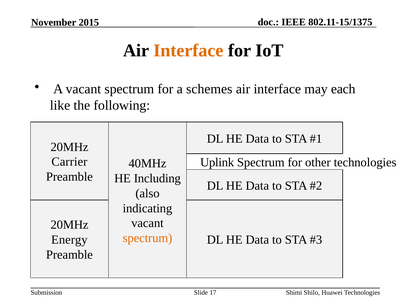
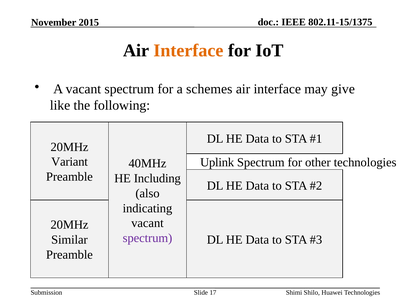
each: each -> give (343, 89)
Carrier: Carrier -> Variant (70, 162)
spectrum colour: orange -> purple (147, 238)
Energy: Energy -> Similar (69, 240)
